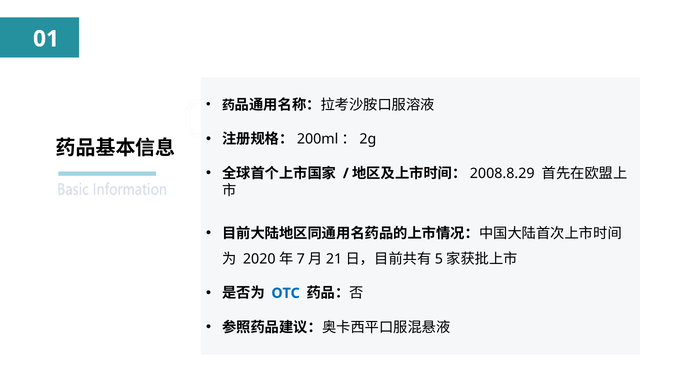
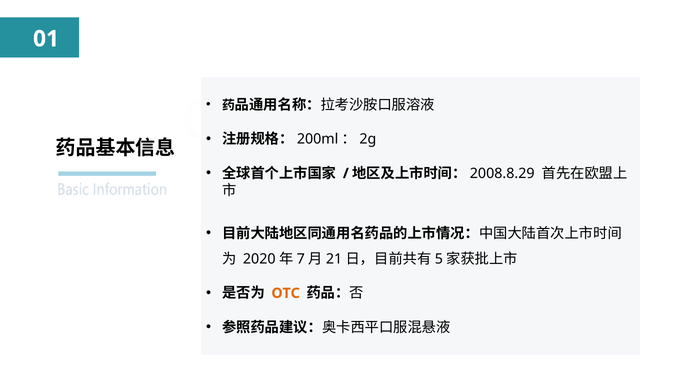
OTC colour: blue -> orange (286, 293)
